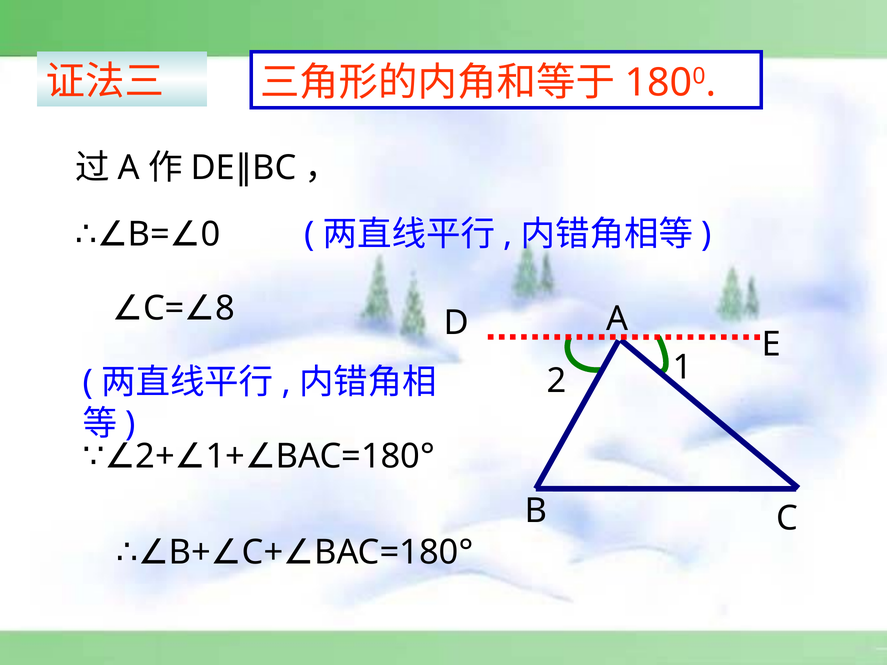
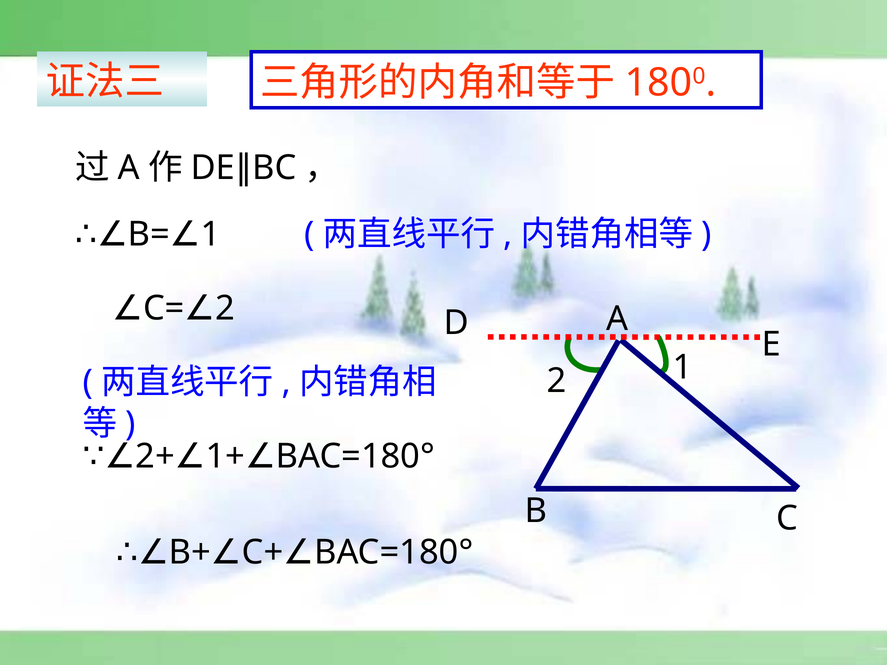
0: 0 -> 1 (211, 235)
8: 8 -> 2 (225, 308)
